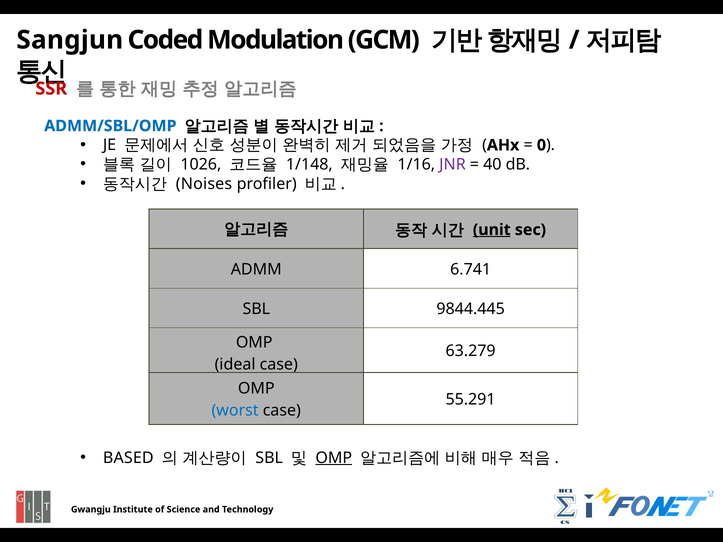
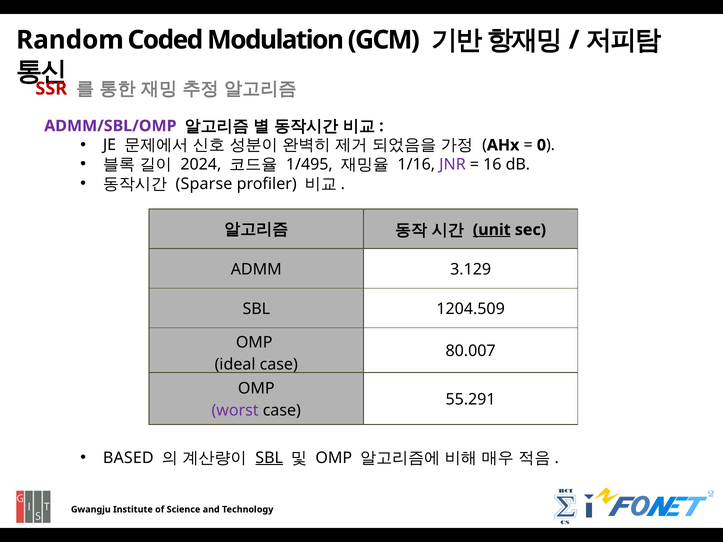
Sangjun: Sangjun -> Random (70, 40)
ADMM/SBL/OMP colour: blue -> purple (110, 126)
1026: 1026 -> 2024 (201, 165)
1/148: 1/148 -> 1/495 (309, 165)
40: 40 -> 16 (492, 165)
Noises: Noises -> Sparse (204, 184)
6.741: 6.741 -> 3.129 (471, 269)
9844.445: 9844.445 -> 1204.509 (471, 309)
63.279: 63.279 -> 80.007 (471, 351)
worst colour: blue -> purple (235, 410)
SBL underline: none -> present (269, 458)
OMP underline: present -> none (334, 458)
